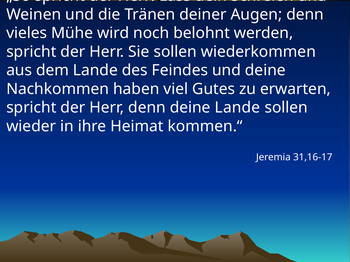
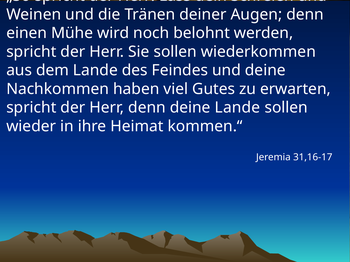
vieles: vieles -> einen (27, 33)
